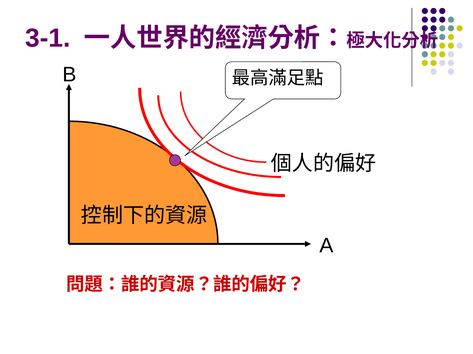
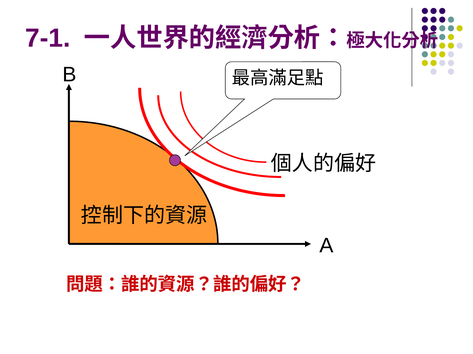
3-1: 3-1 -> 7-1 (48, 38)
